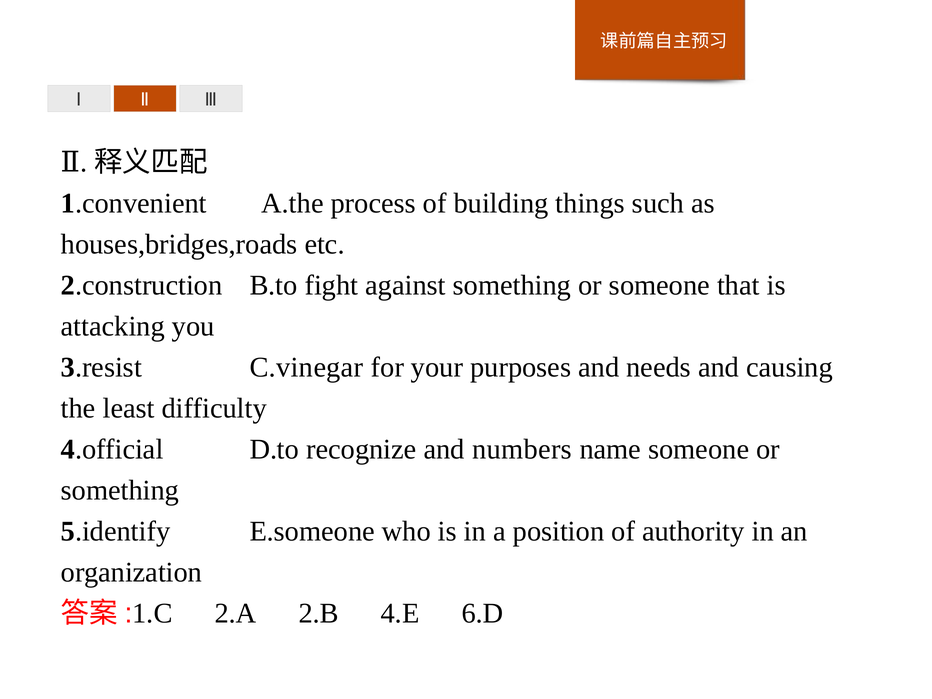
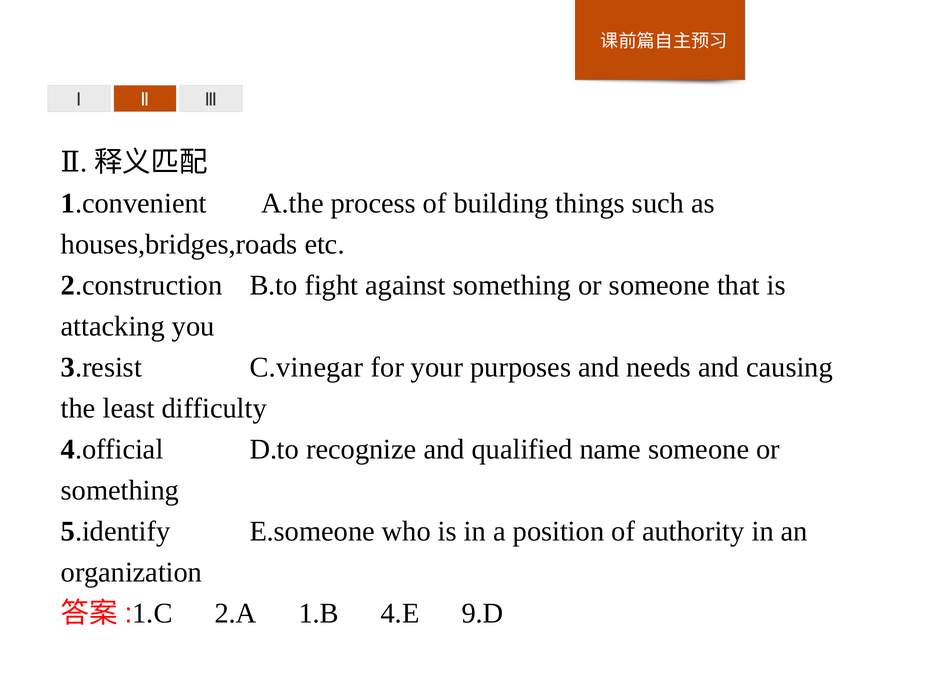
numbers: numbers -> qualified (522, 449)
2.B: 2.B -> 1.B (319, 613)
6.D: 6.D -> 9.D (483, 613)
